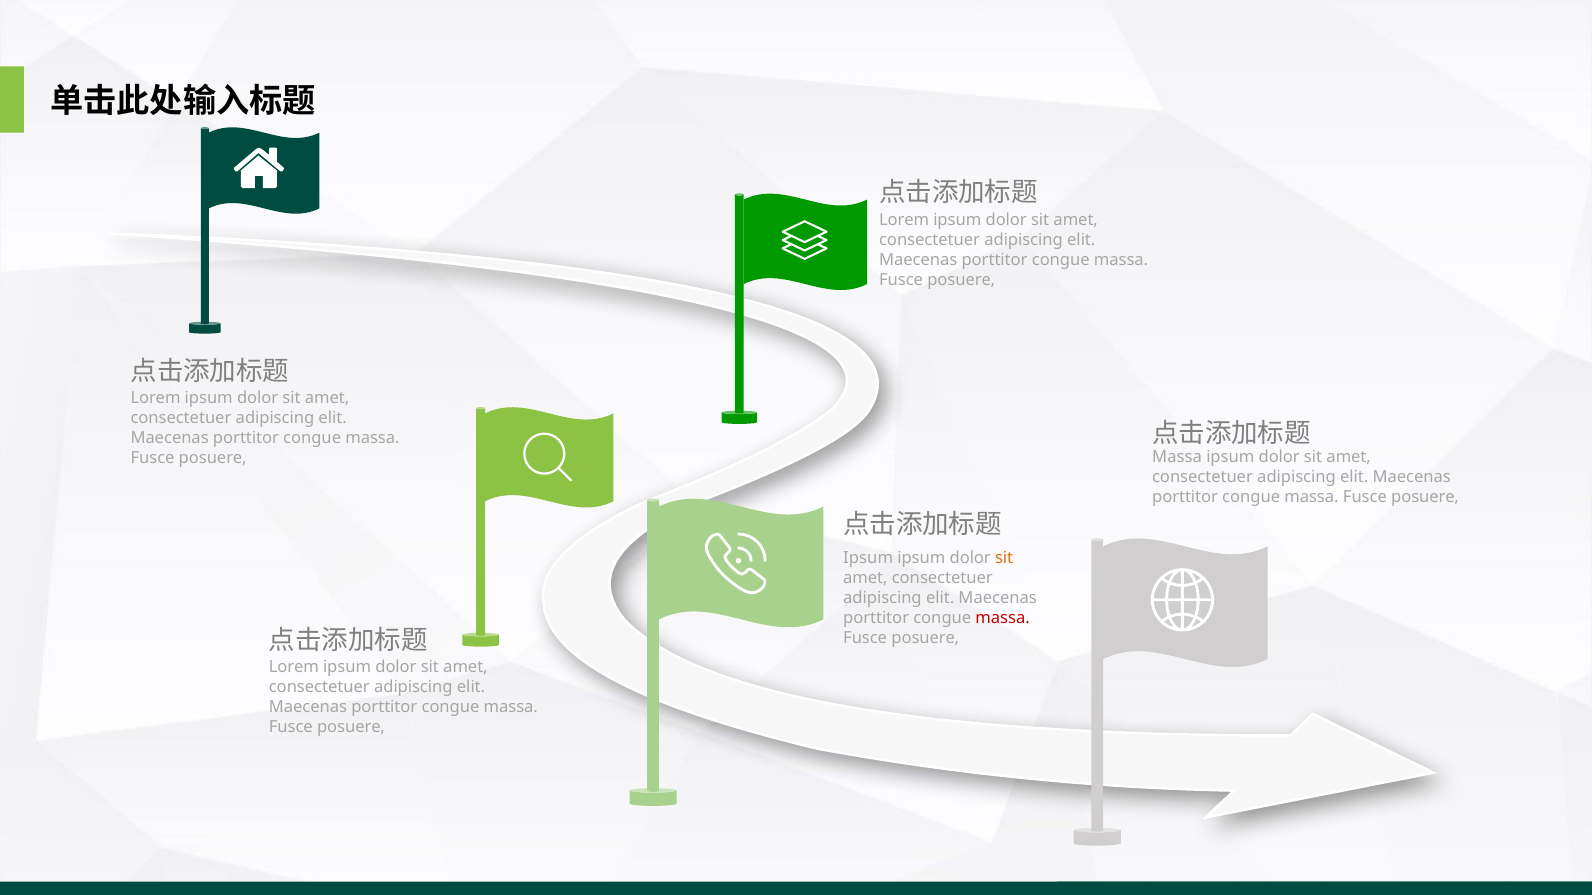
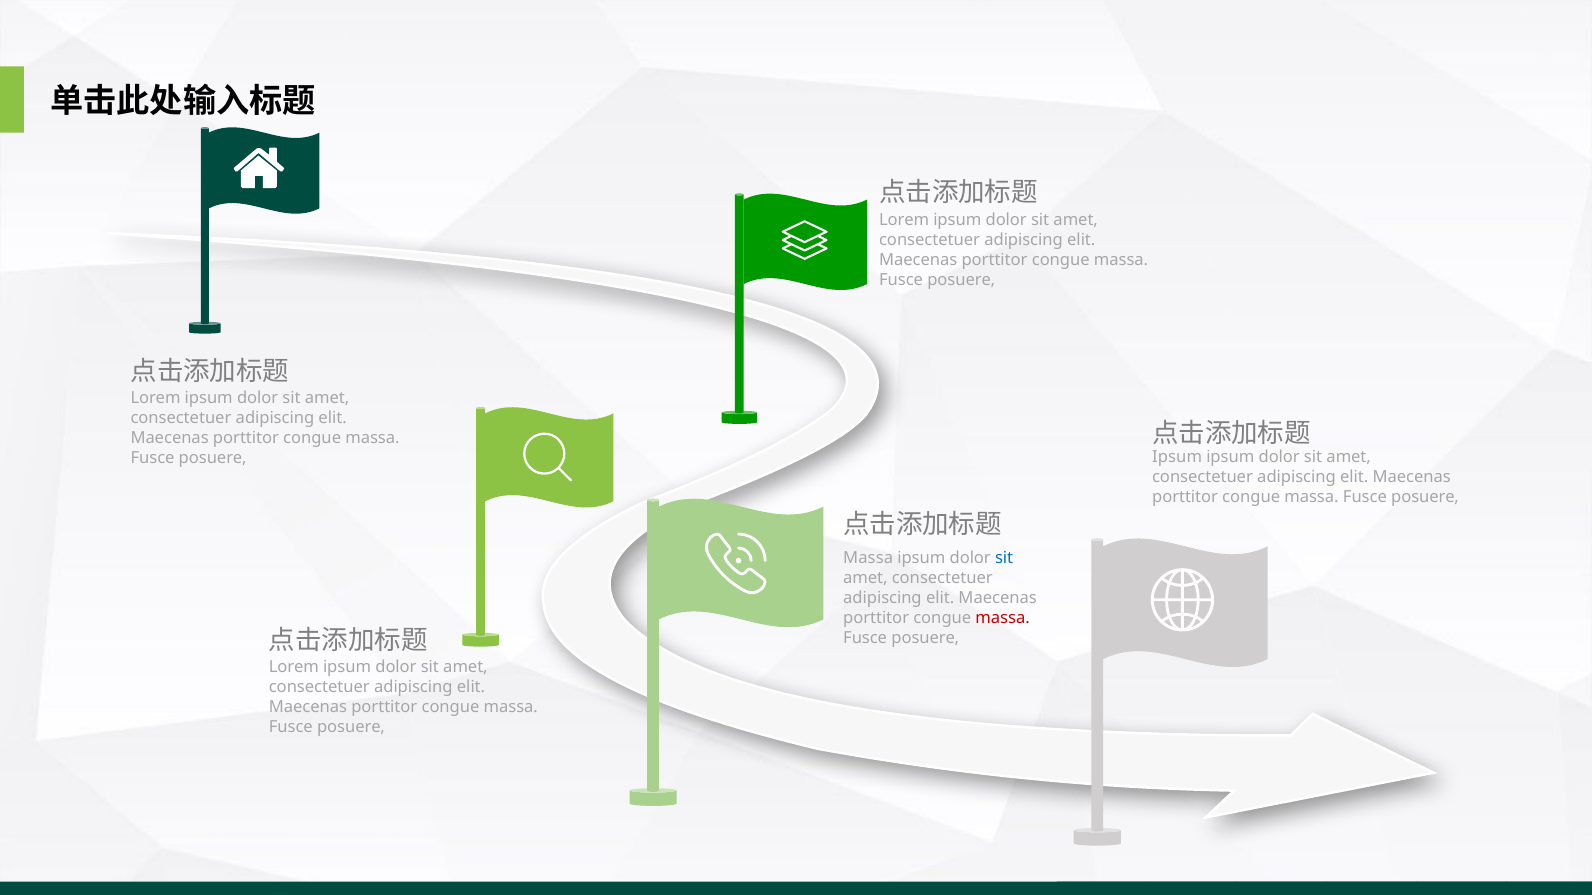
Massa: Massa -> Ipsum (1177, 458)
Ipsum: Ipsum -> Massa (868, 559)
sit colour: orange -> blue (1004, 559)
